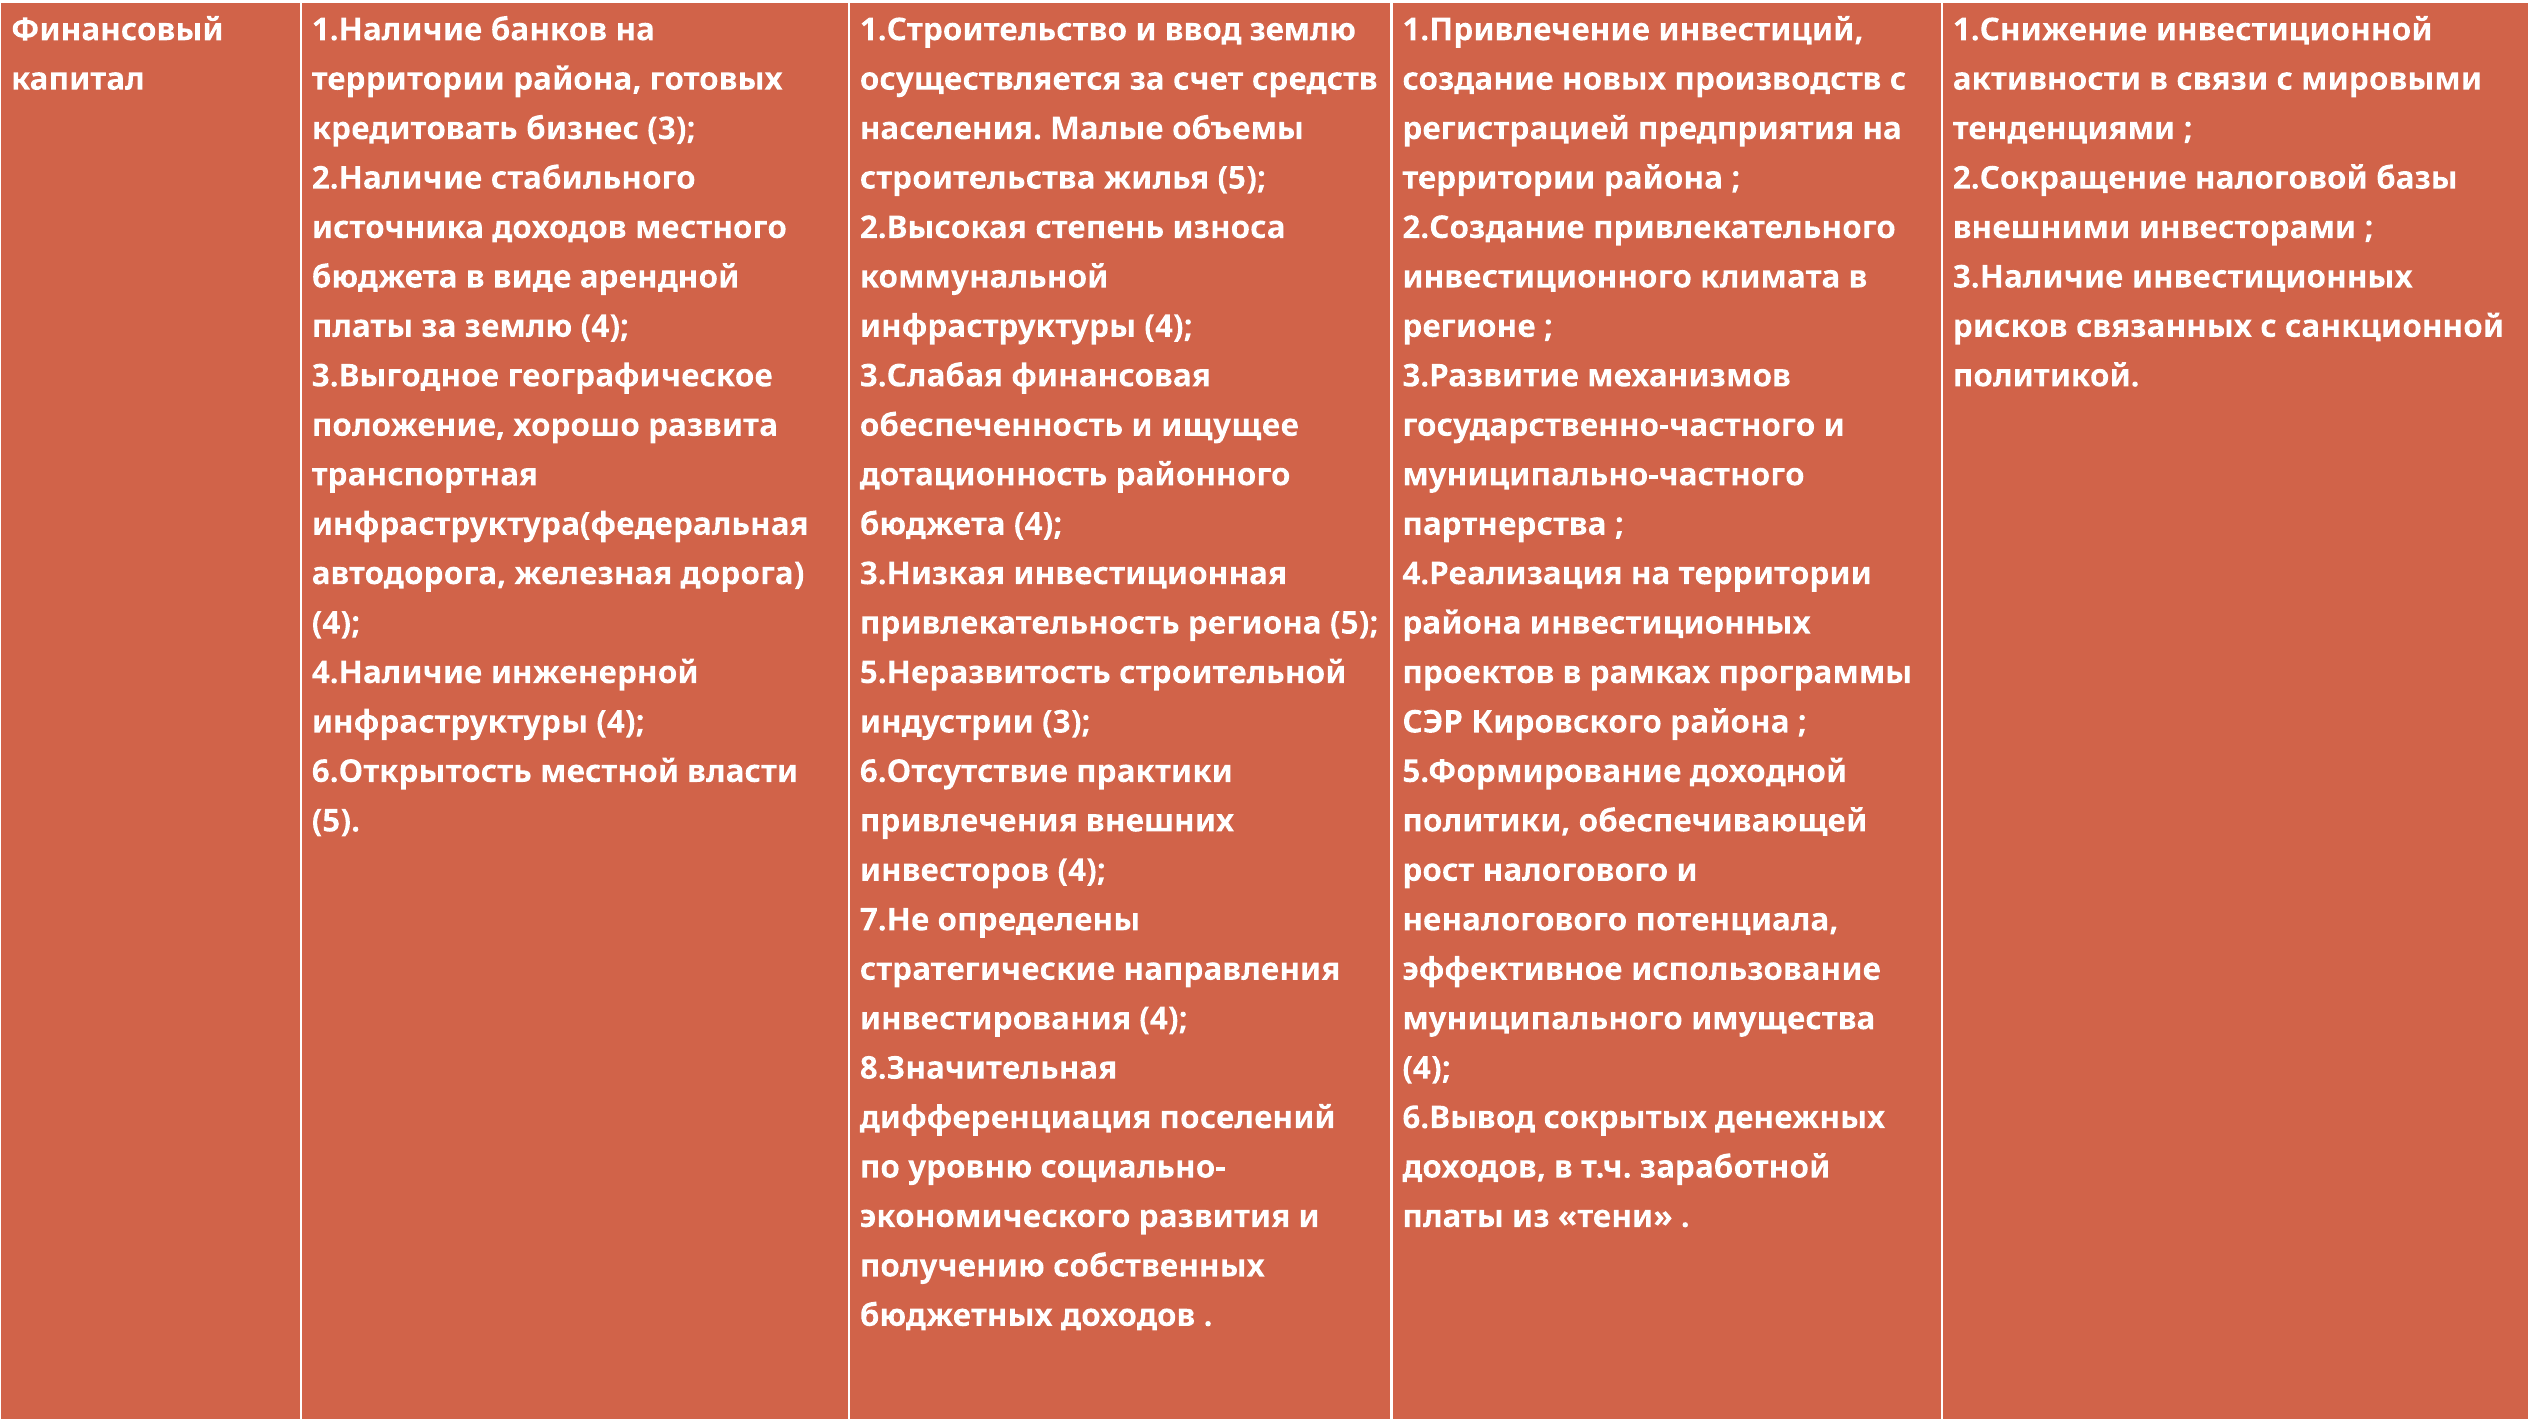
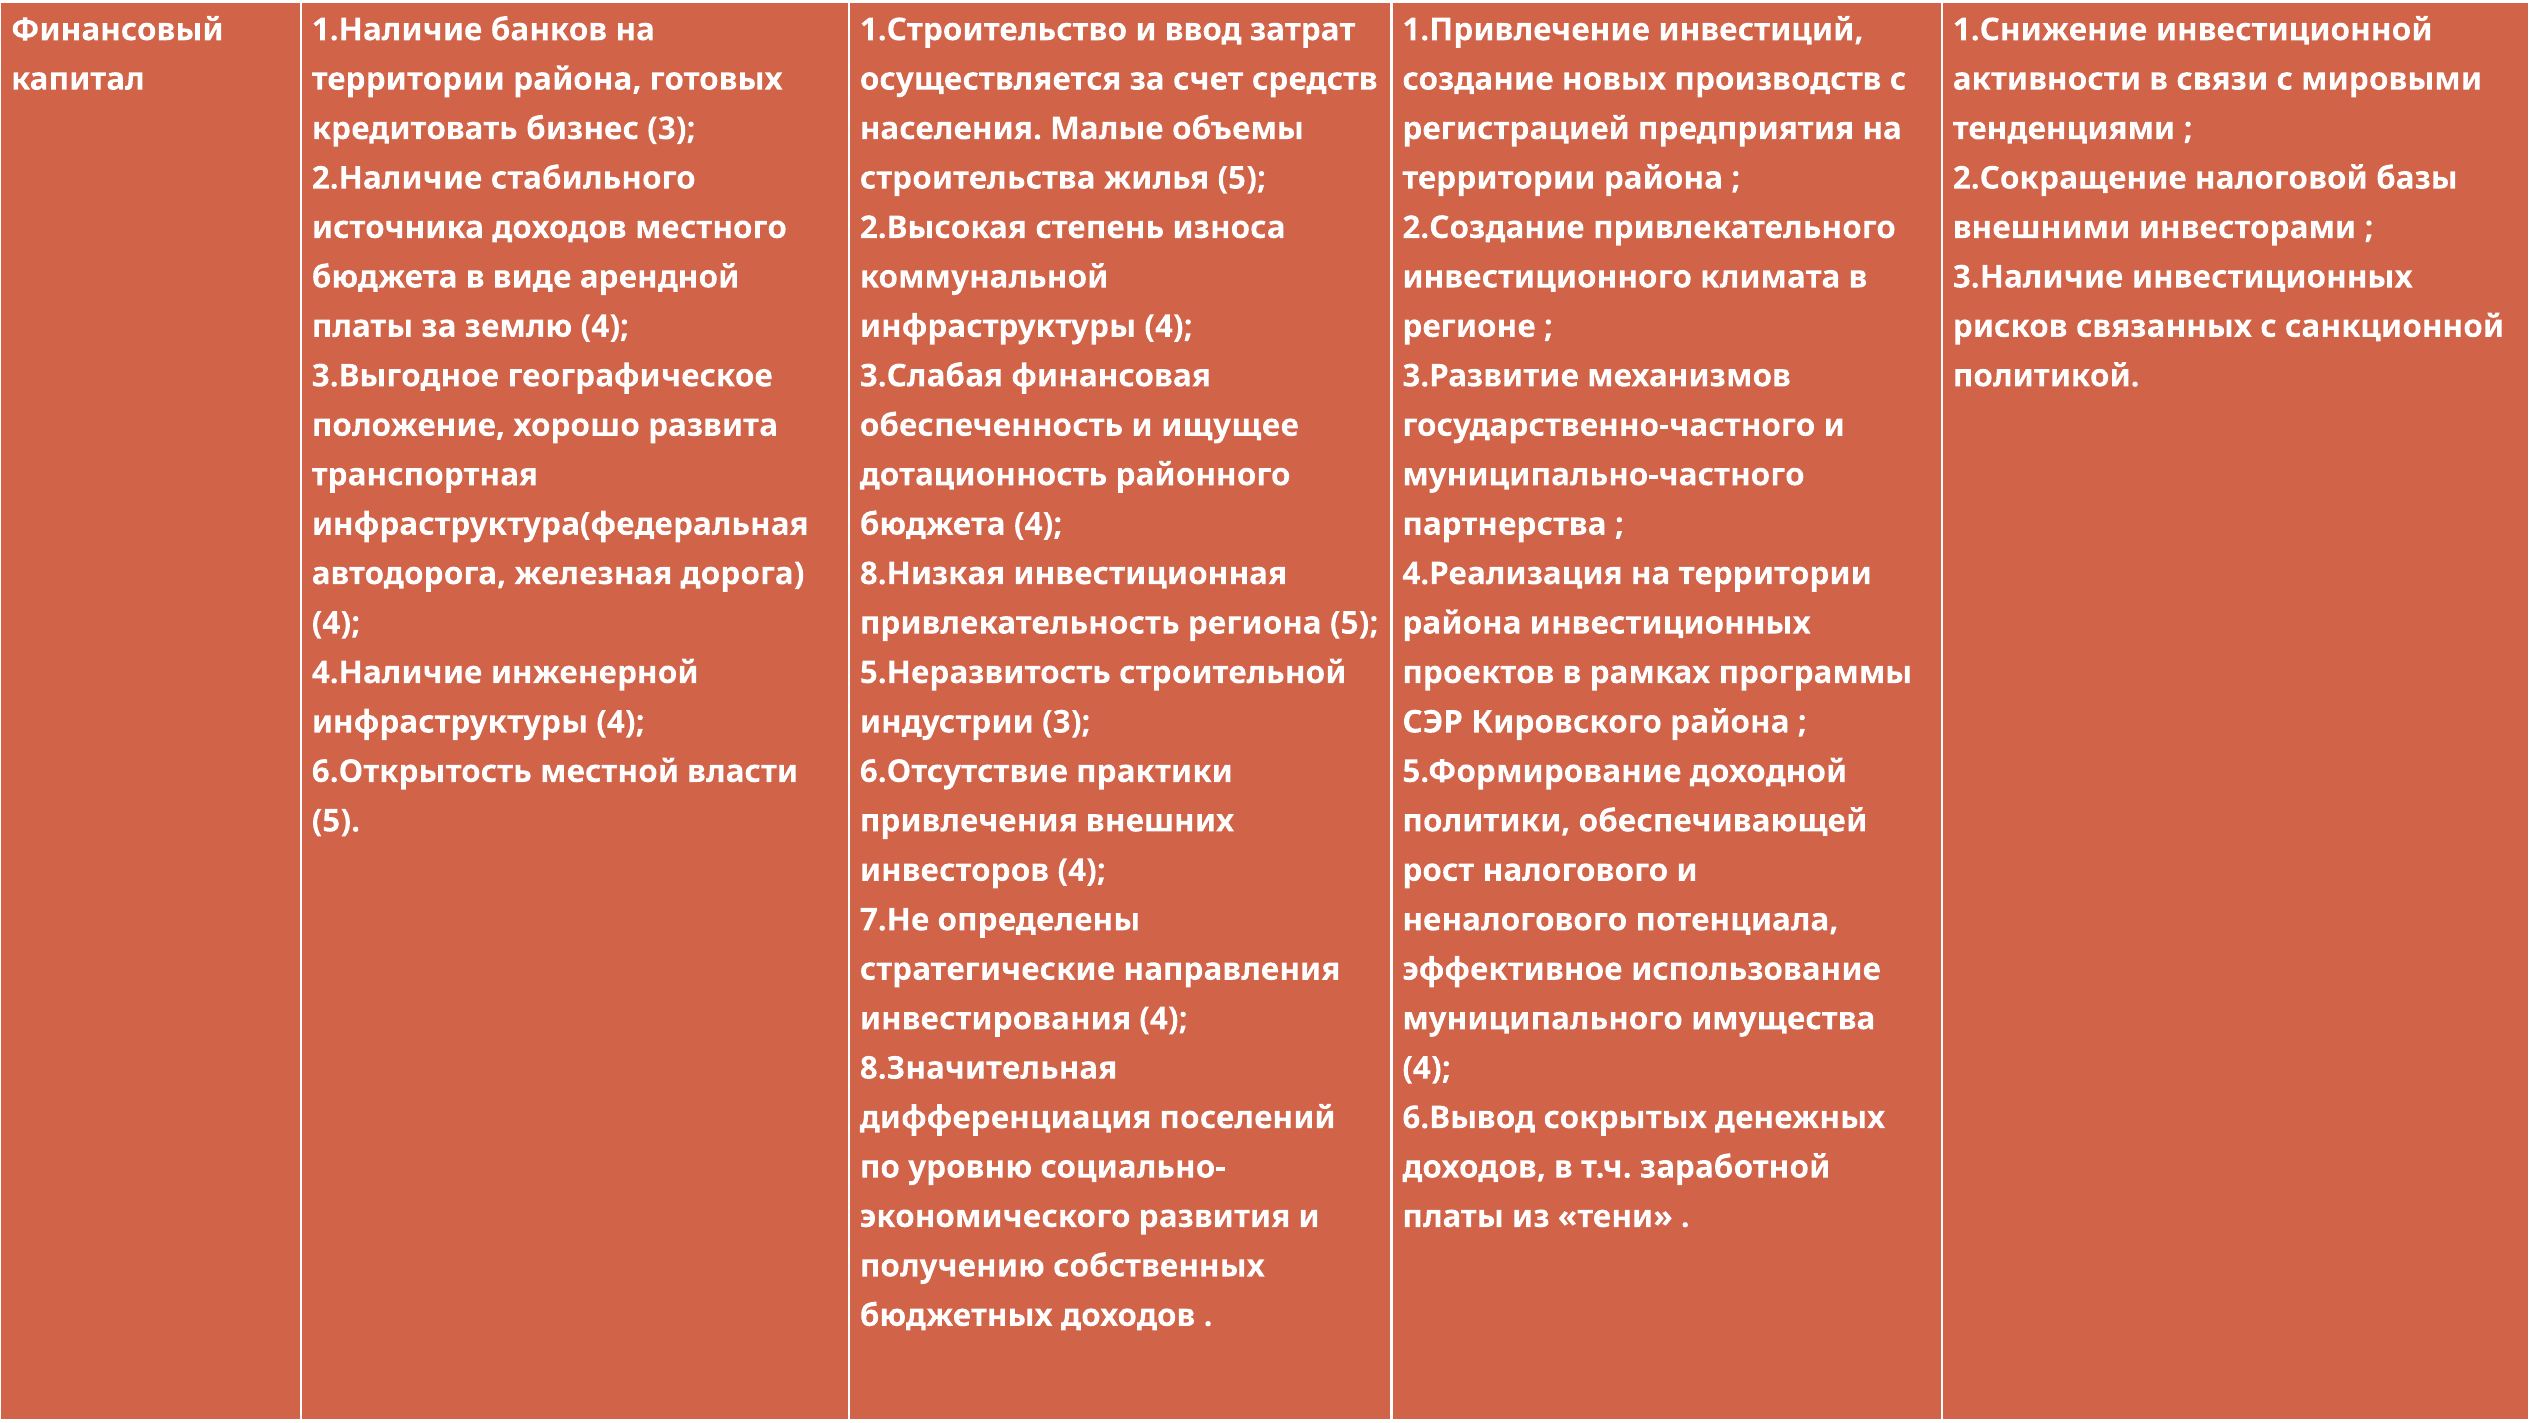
ввод землю: землю -> затрат (1303, 30)
3.Низкая: 3.Низкая -> 8.Низкая (933, 574)
